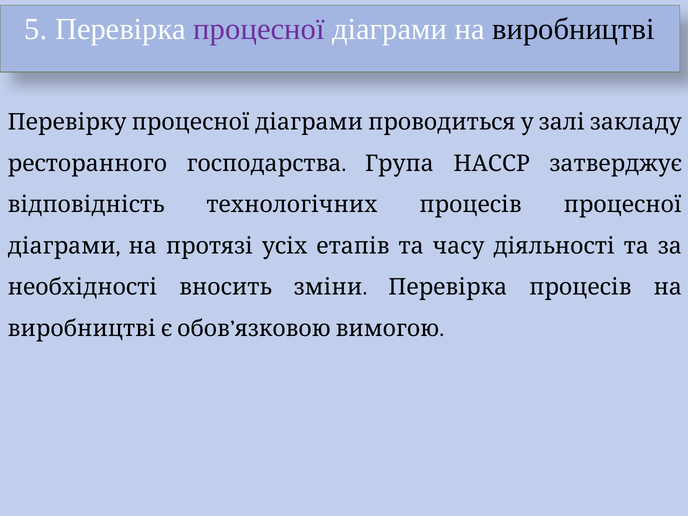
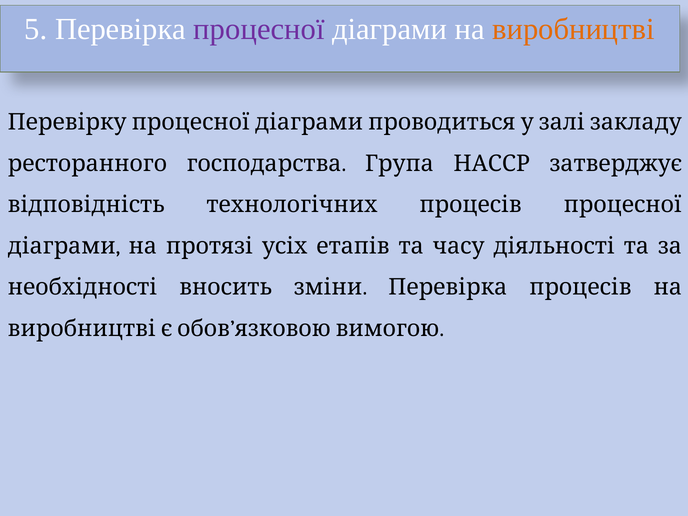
виробництві colour: black -> orange (573, 29)
